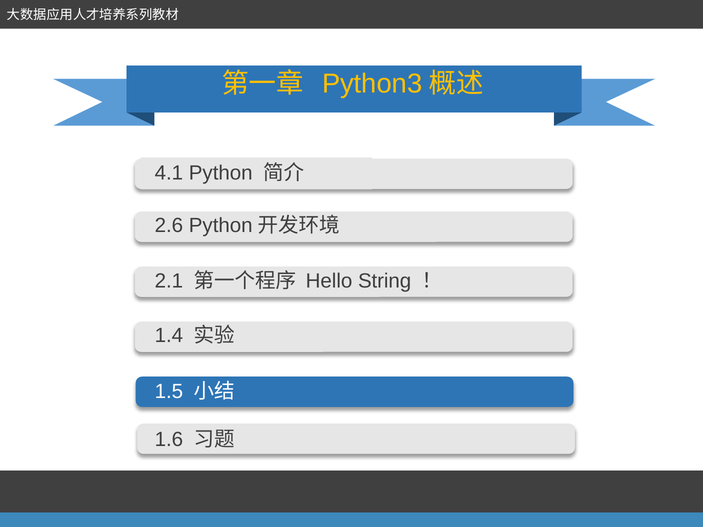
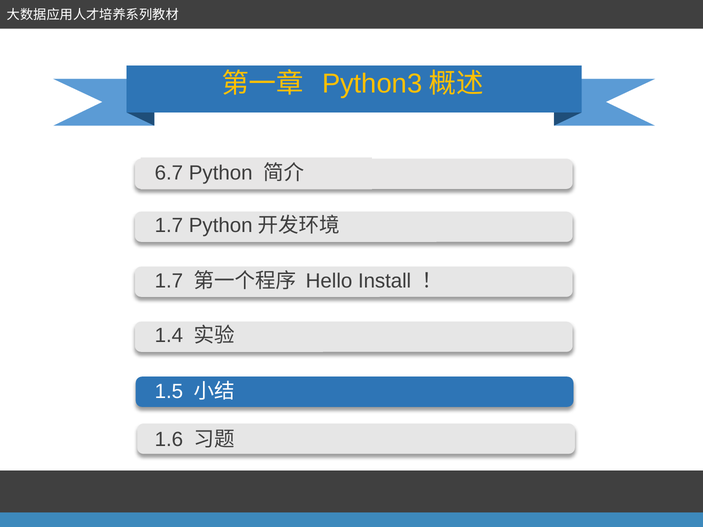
4.1: 4.1 -> 6.7 (169, 173)
2.6: 2.6 -> 1.7 (169, 226)
2.1: 2.1 -> 1.7 (169, 281)
String: String -> Install (385, 281)
